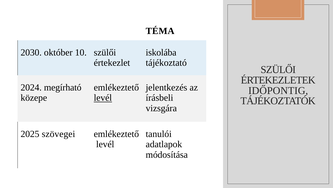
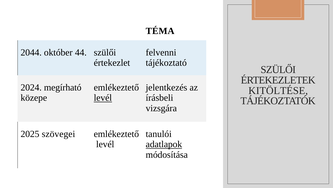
2030: 2030 -> 2044 (31, 52)
10: 10 -> 44 (81, 52)
iskolába: iskolába -> felvenni (161, 52)
IDŐPONTIG: IDŐPONTIG -> KITÖLTÉSE (278, 90)
adatlapok underline: none -> present (164, 144)
